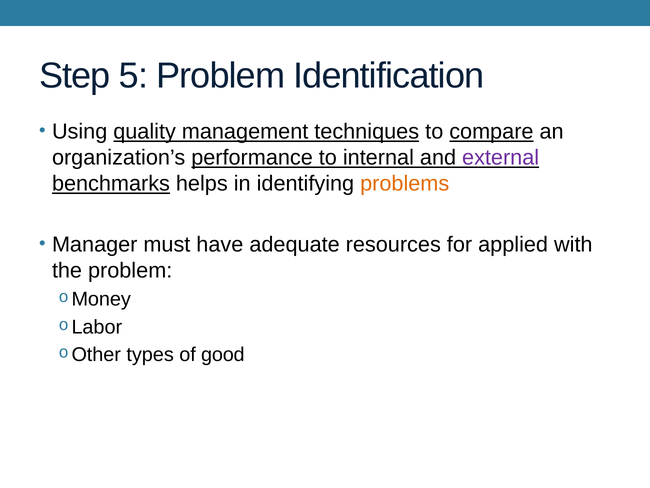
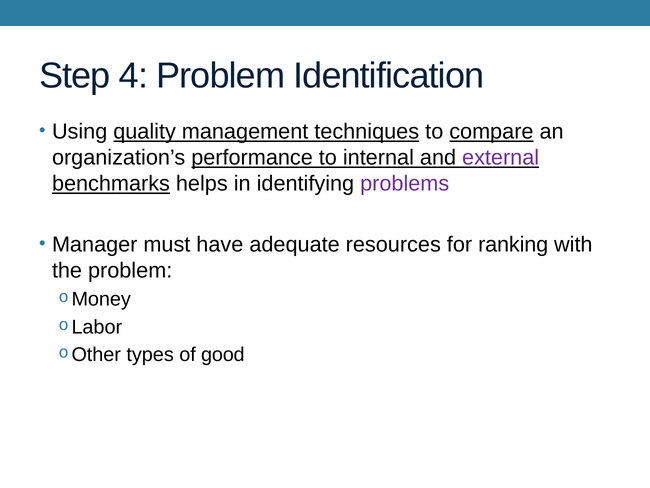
5: 5 -> 4 (133, 76)
problems colour: orange -> purple (405, 184)
applied: applied -> ranking (513, 244)
